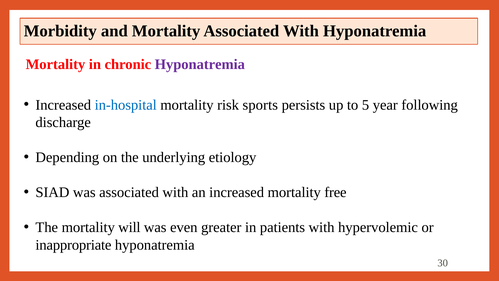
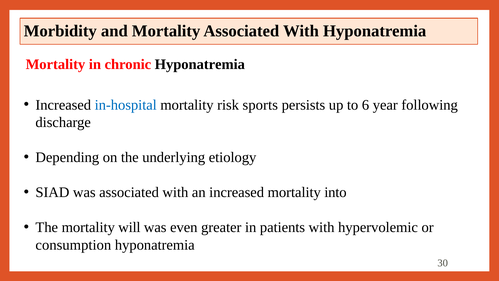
Hyponatremia colour: purple -> black (200, 64)
5: 5 -> 6 (366, 105)
free: free -> into (335, 192)
inappropriate: inappropriate -> consumption (73, 245)
